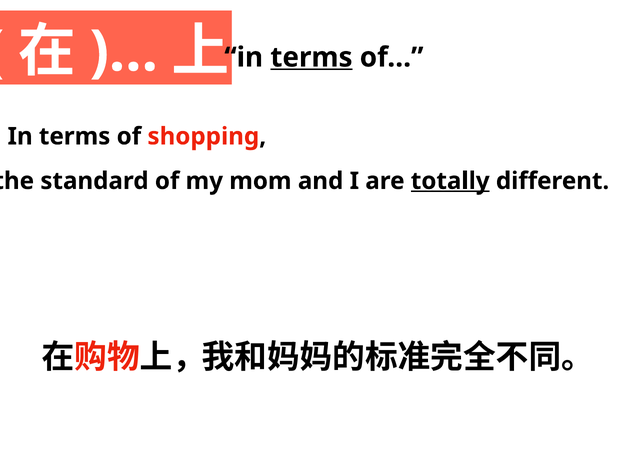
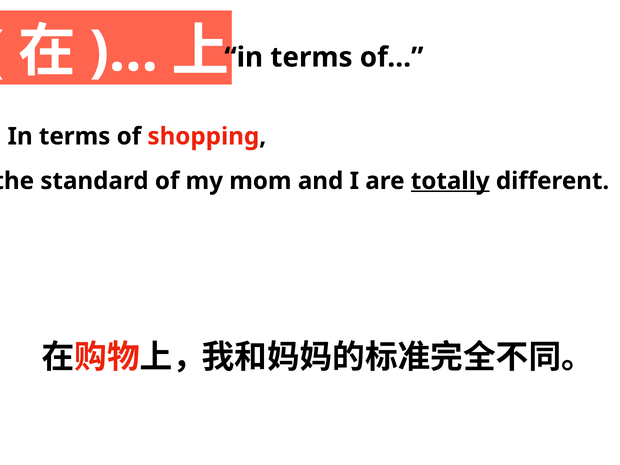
terms underline: present -> none (311, 57)
